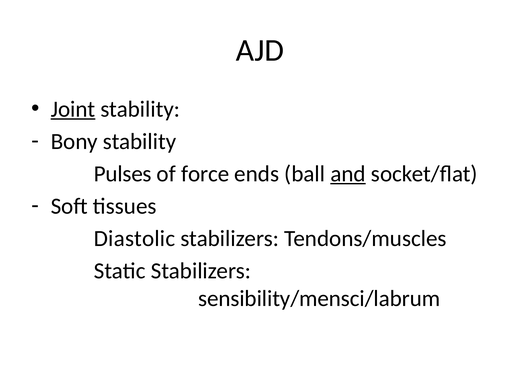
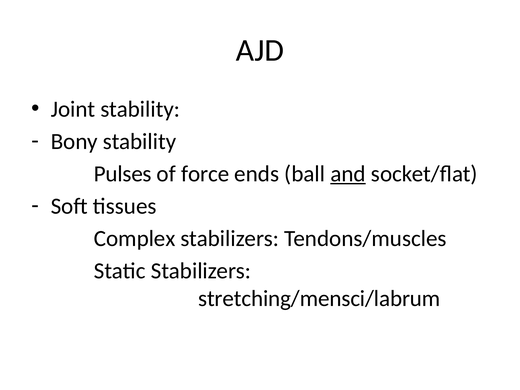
Joint underline: present -> none (73, 109)
Diastolic: Diastolic -> Complex (135, 239)
sensibility/mensci/labrum: sensibility/mensci/labrum -> stretching/mensci/labrum (319, 299)
